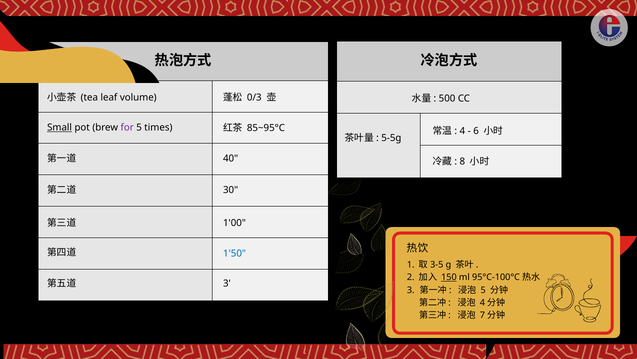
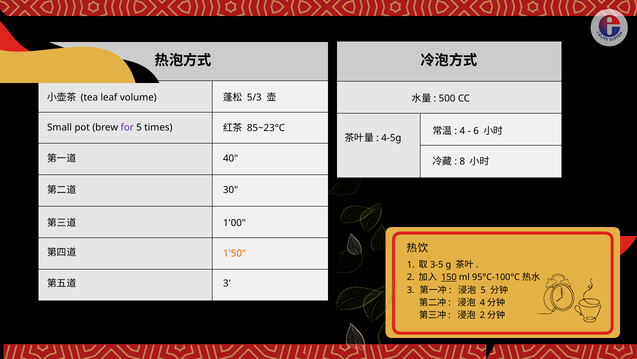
0/3: 0/3 -> 5/3 (254, 98)
85~95°C: 85~95°C -> 85~23°C (266, 128)
Small underline: present -> none (60, 127)
5-5g: 5-5g -> 4-5g (391, 138)
1'50 colour: blue -> orange (234, 253)
7: 7 -> 2 (482, 315)
